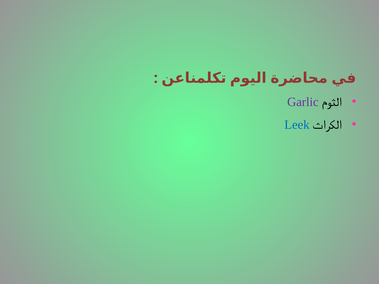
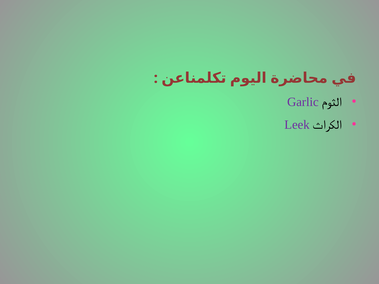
Leek colour: blue -> purple (297, 125)
